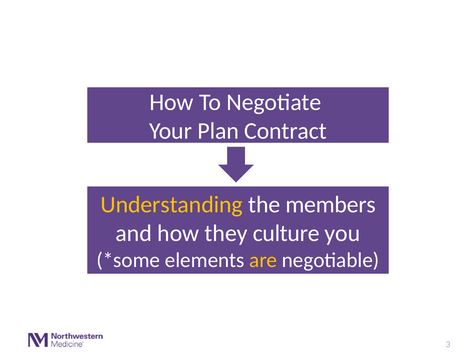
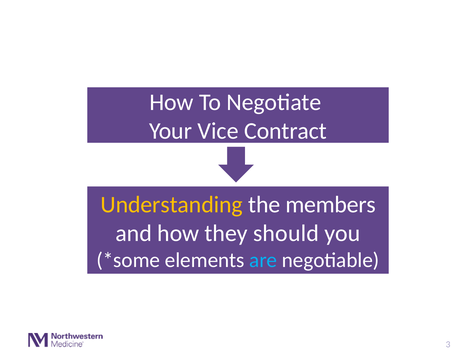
Plan: Plan -> Vice (218, 131)
culture: culture -> should (286, 233)
are colour: yellow -> light blue (263, 260)
